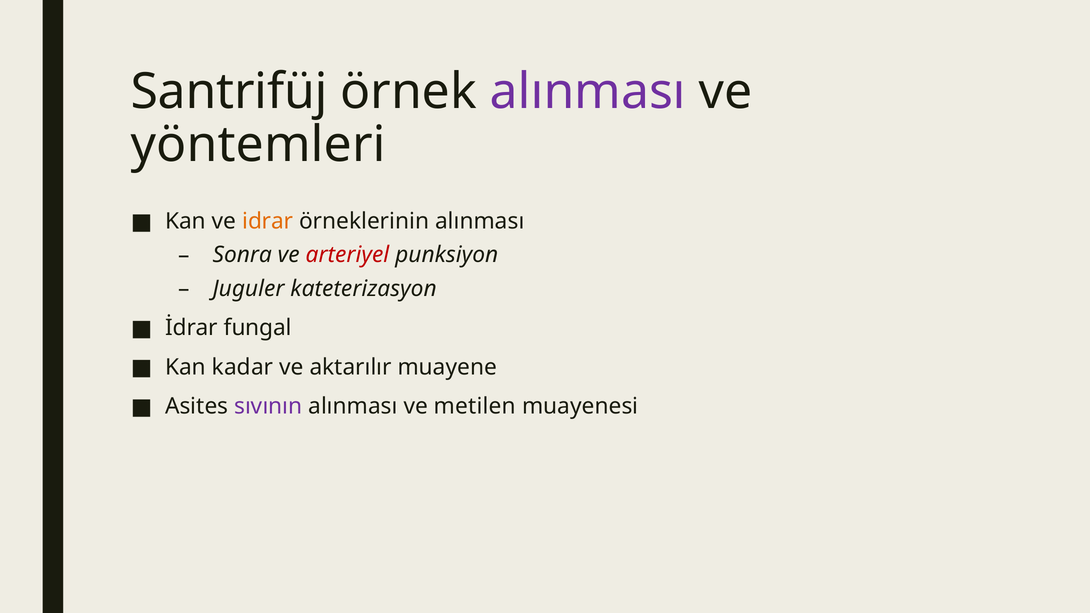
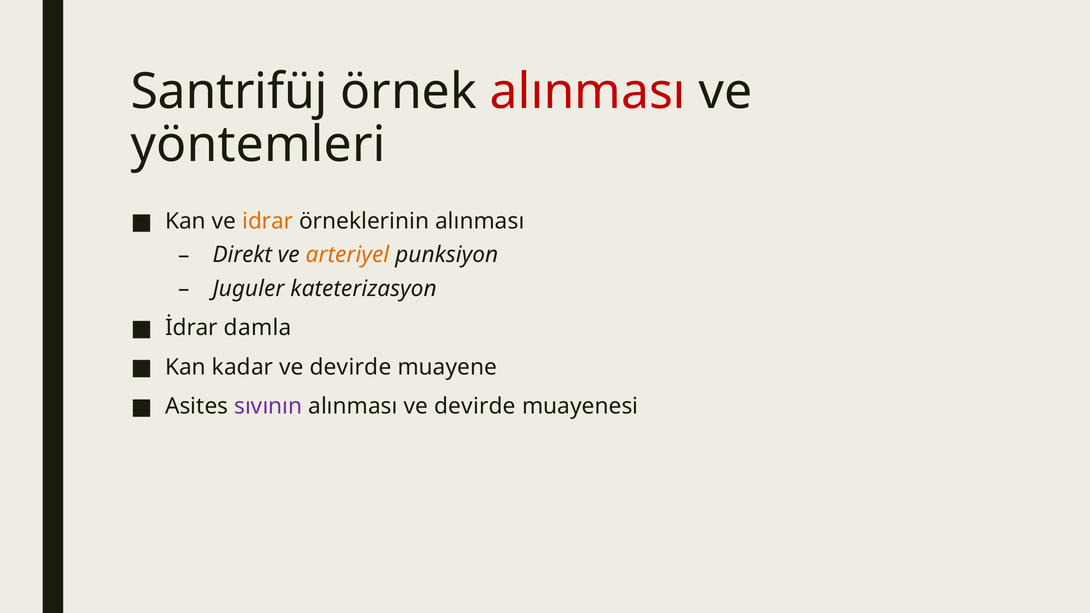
alınması colour: purple -> red (588, 92)
Sonra: Sonra -> Direkt (242, 255)
arteriyel colour: red -> orange (347, 255)
fungal: fungal -> damla (258, 328)
aktarılır: aktarılır -> devirde (351, 367)
alınması ve metilen: metilen -> devirde (475, 406)
